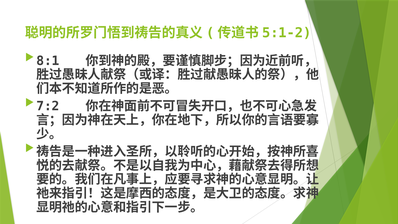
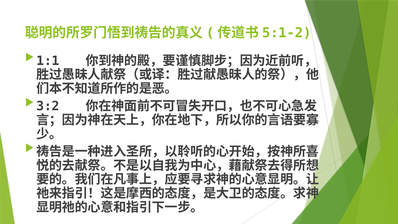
8:1: 8:1 -> 1:1 (48, 61)
7:2: 7:2 -> 3:2 (48, 106)
